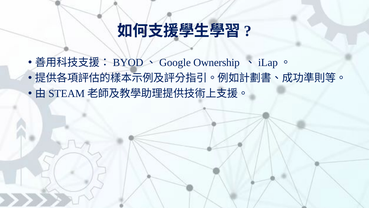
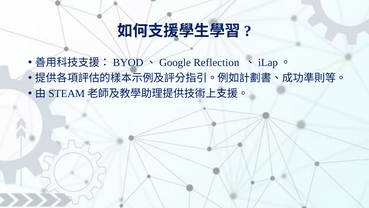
Ownership: Ownership -> Reflection (216, 62)
